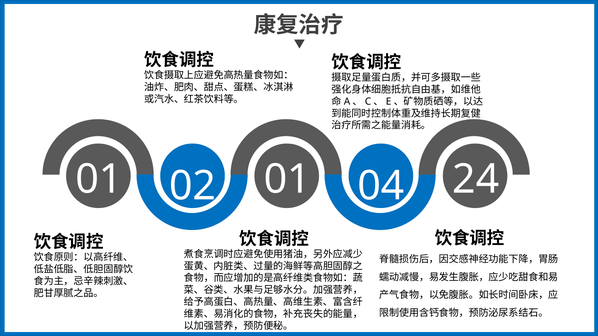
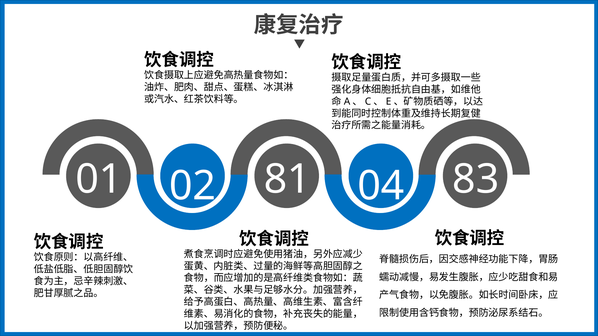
02 01: 01 -> 81 (287, 179)
24: 24 -> 83 (476, 179)
